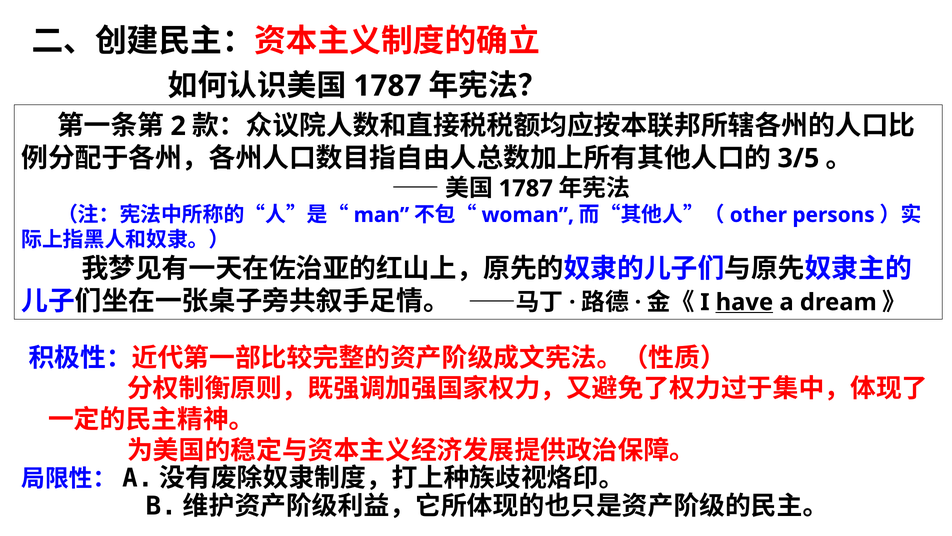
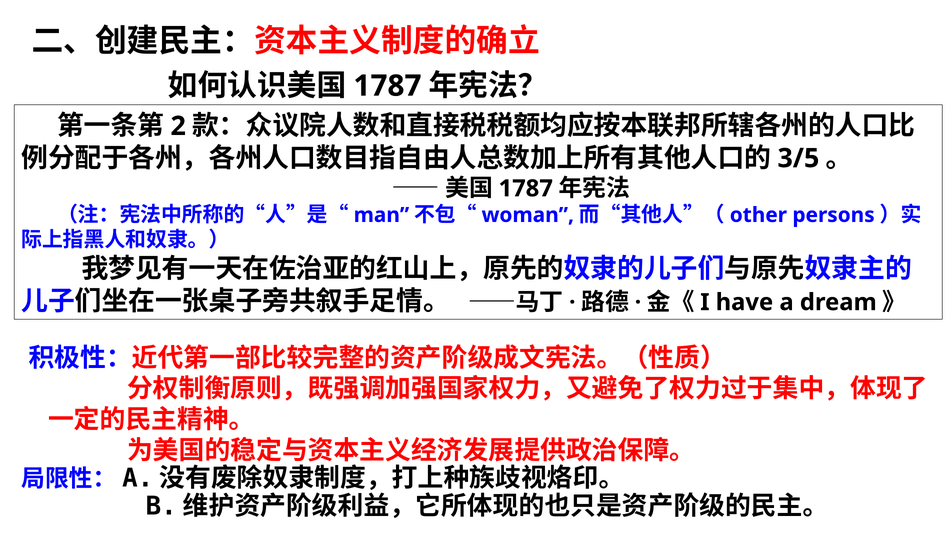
have underline: present -> none (744, 302)
